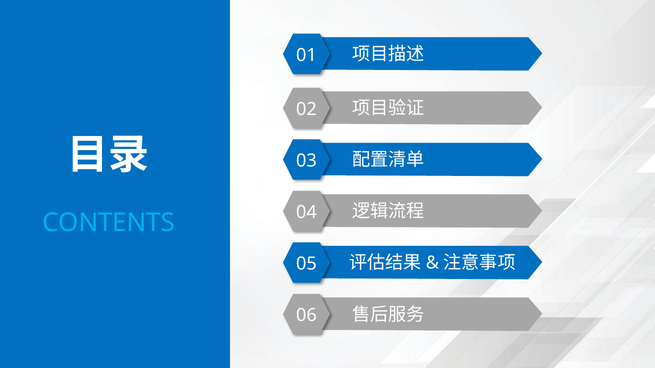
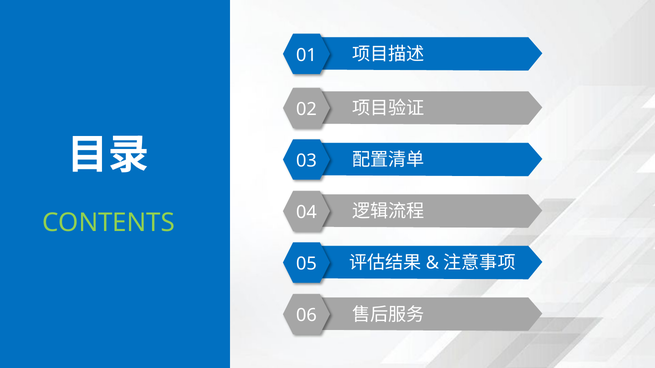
CONTENTS colour: light blue -> light green (108, 223)
